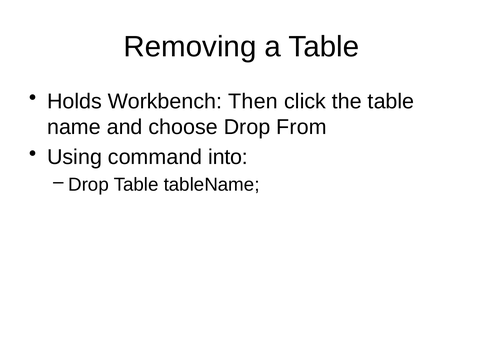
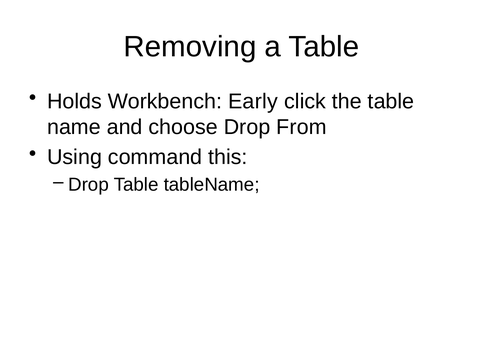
Then: Then -> Early (253, 101)
into: into -> this (228, 157)
